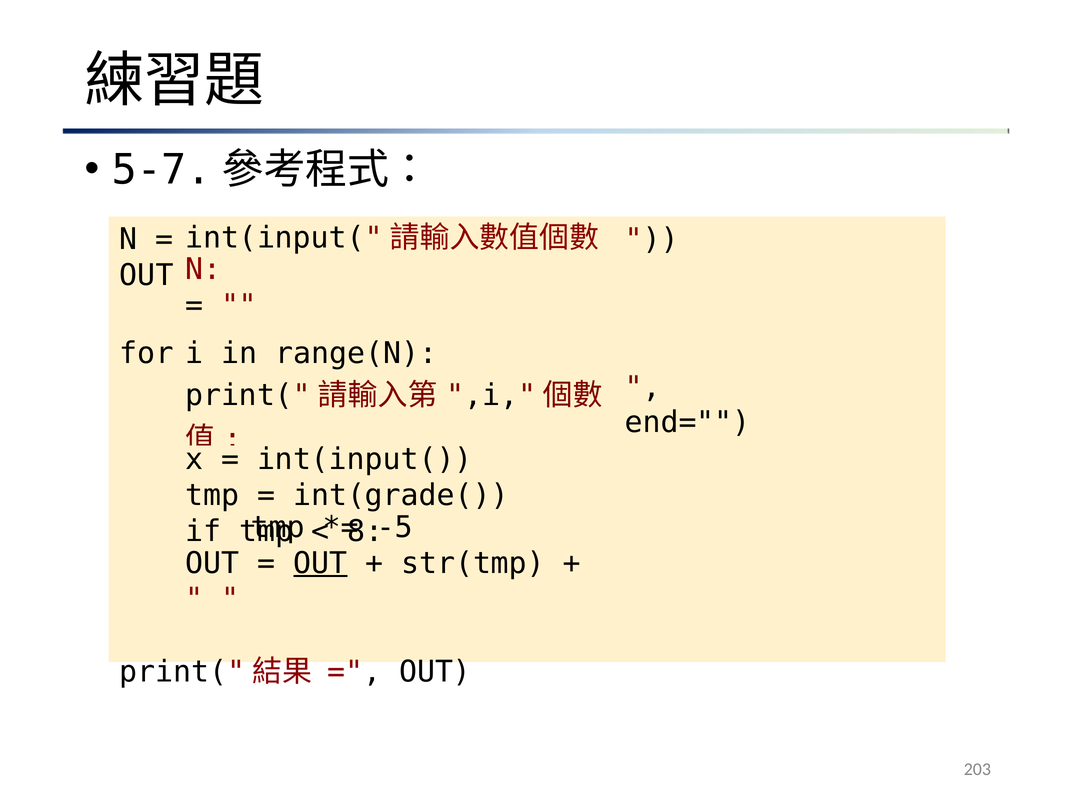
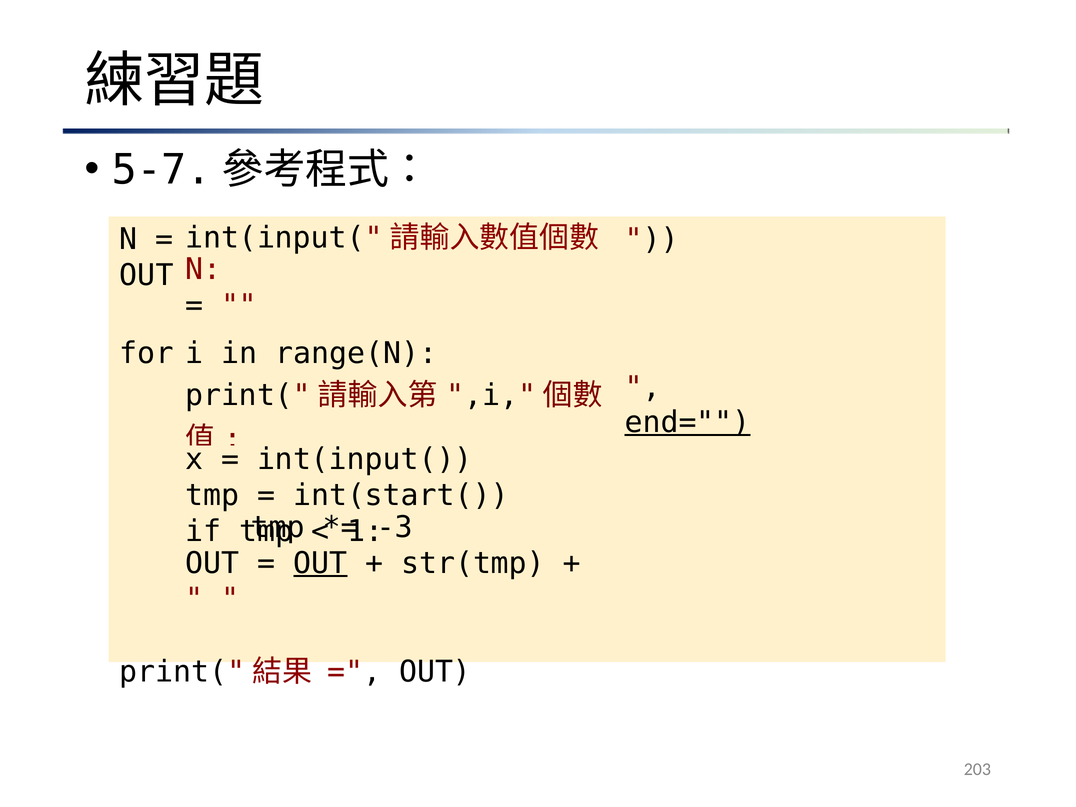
end= underline: none -> present (688, 422)
int(grade(: int(grade( -> int(start( (401, 495)
-5: -5 -> -3 (395, 527)
8: 8 -> 1 (365, 531)
